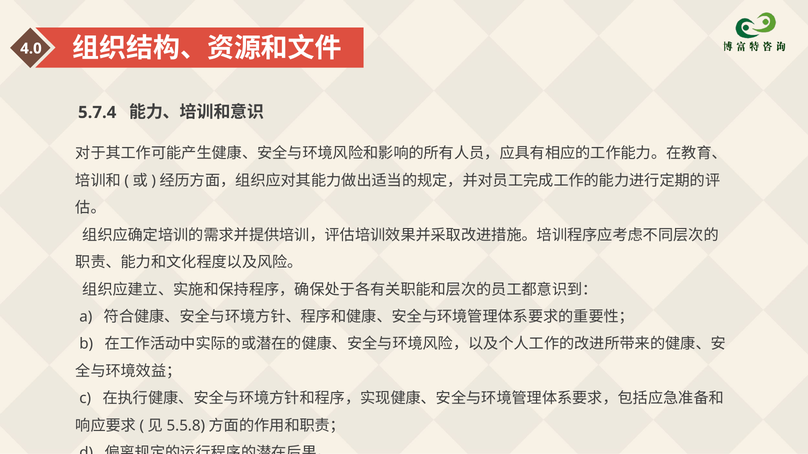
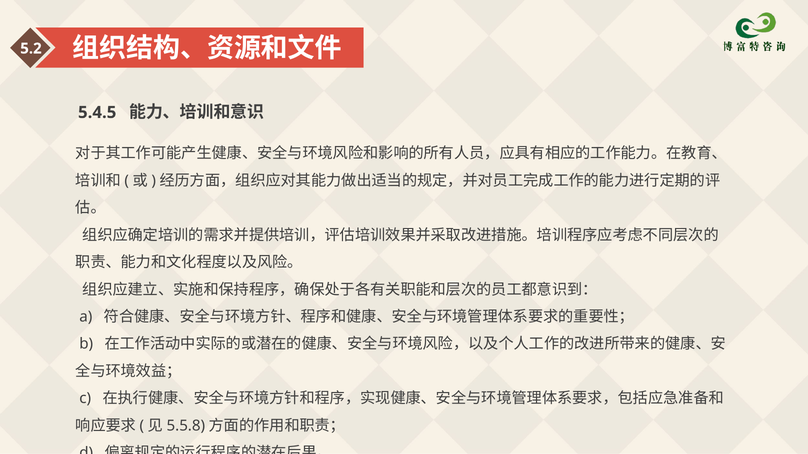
4.0: 4.0 -> 5.2 (31, 49)
5.7.4: 5.7.4 -> 5.4.5 (97, 113)
